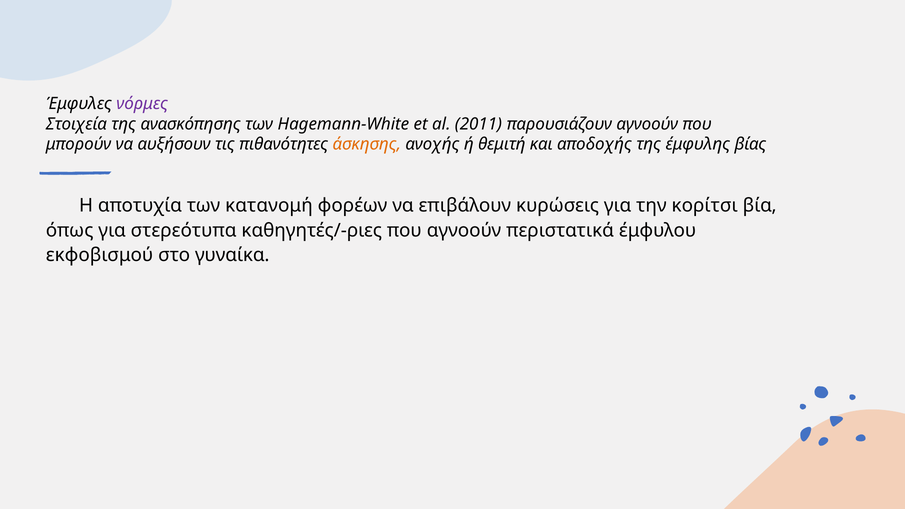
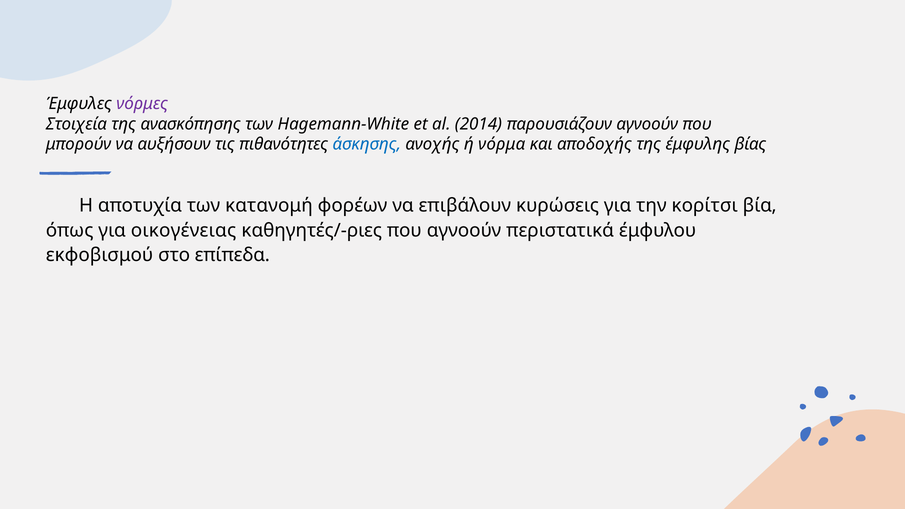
2011: 2011 -> 2014 (478, 124)
άσκησης colour: orange -> blue (367, 144)
θεμιτή: θεμιτή -> νόρμα (502, 144)
στερεότυπα: στερεότυπα -> οικογένειας (184, 230)
γυναίκα: γυναίκα -> επίπεδα (232, 255)
